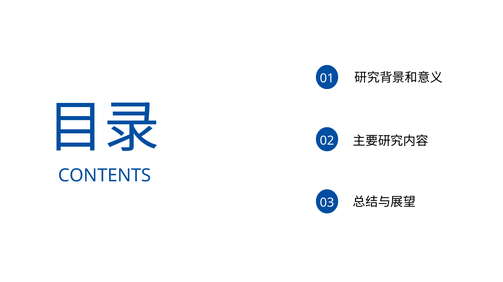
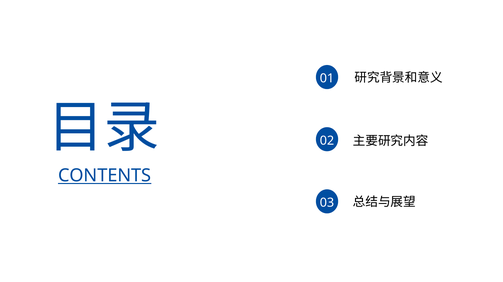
CONTENTS underline: none -> present (105, 176)
